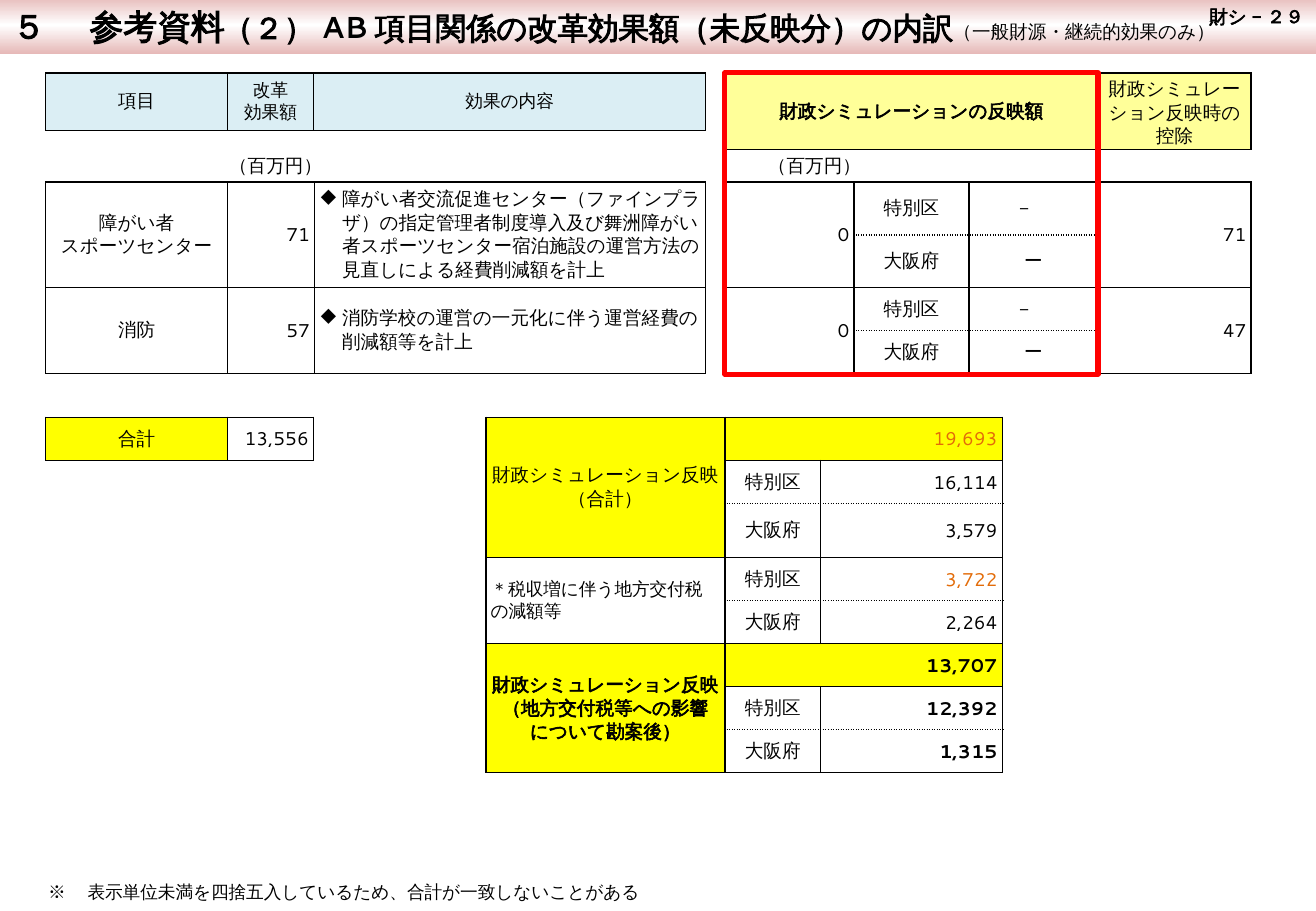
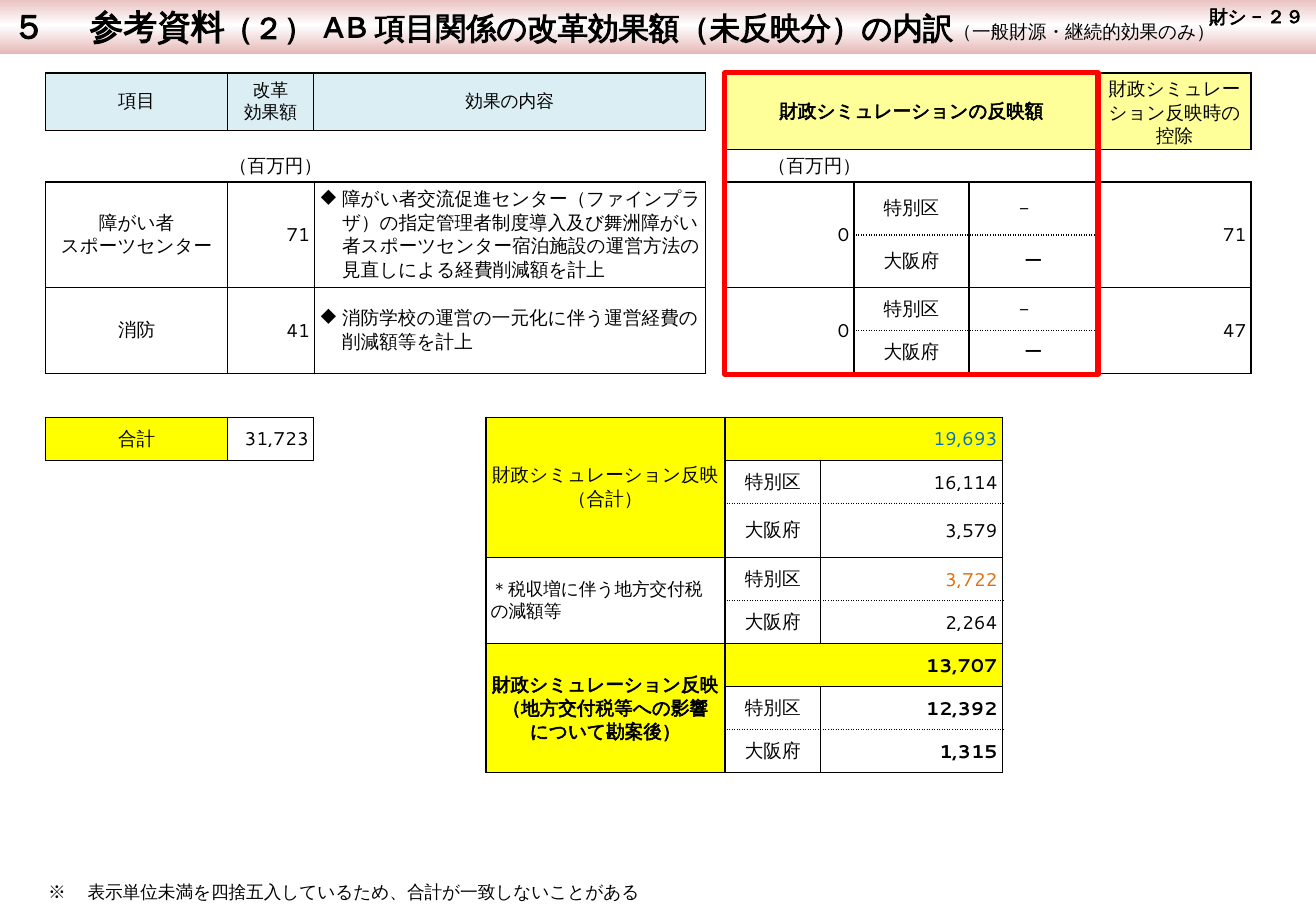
57: 57 -> 41 (298, 332)
13,556: 13,556 -> 31,723 (277, 440)
19,693 colour: orange -> blue (965, 440)
